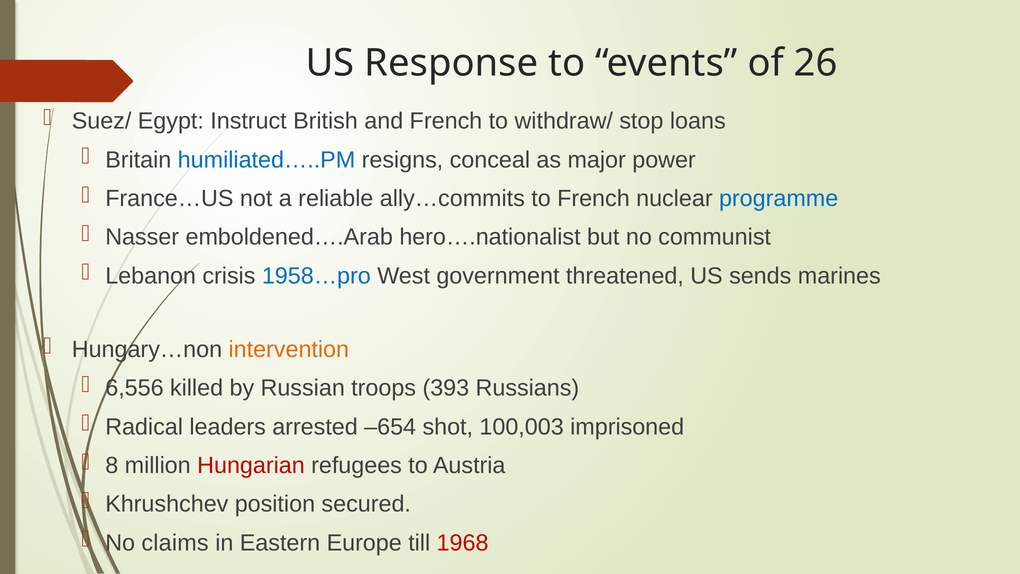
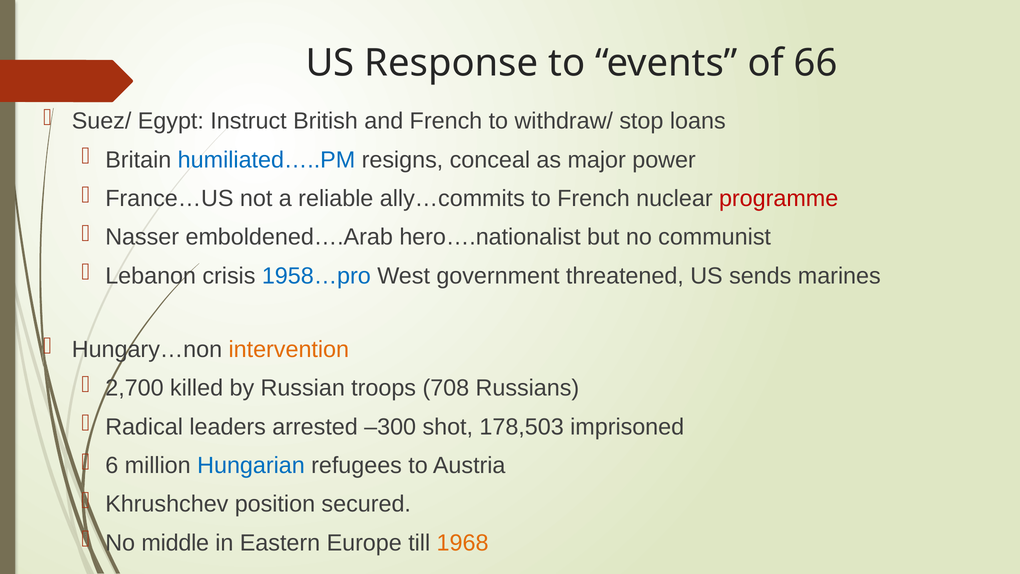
26: 26 -> 66 (816, 63)
programme colour: blue -> red (779, 199)
6,556: 6,556 -> 2,700 (134, 388)
393: 393 -> 708 (446, 388)
–654: –654 -> –300 (390, 427)
100,003: 100,003 -> 178,503 (522, 427)
8: 8 -> 6 (112, 465)
Hungarian colour: red -> blue (251, 465)
claims: claims -> middle (175, 543)
1968 colour: red -> orange (463, 543)
